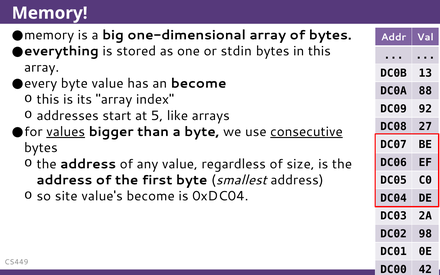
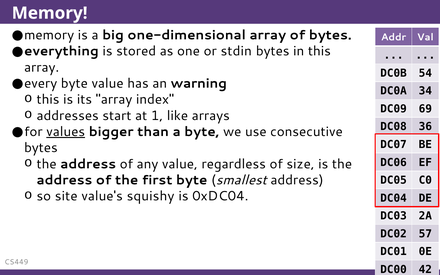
13: 13 -> 54 (425, 73)
an become: become -> warning (199, 83)
88: 88 -> 34 (425, 91)
92: 92 -> 69 (425, 109)
5: 5 -> 1 (157, 116)
27: 27 -> 36 (425, 127)
consecutive underline: present -> none (306, 132)
value's become: become -> squishy (151, 196)
98: 98 -> 57 (425, 234)
